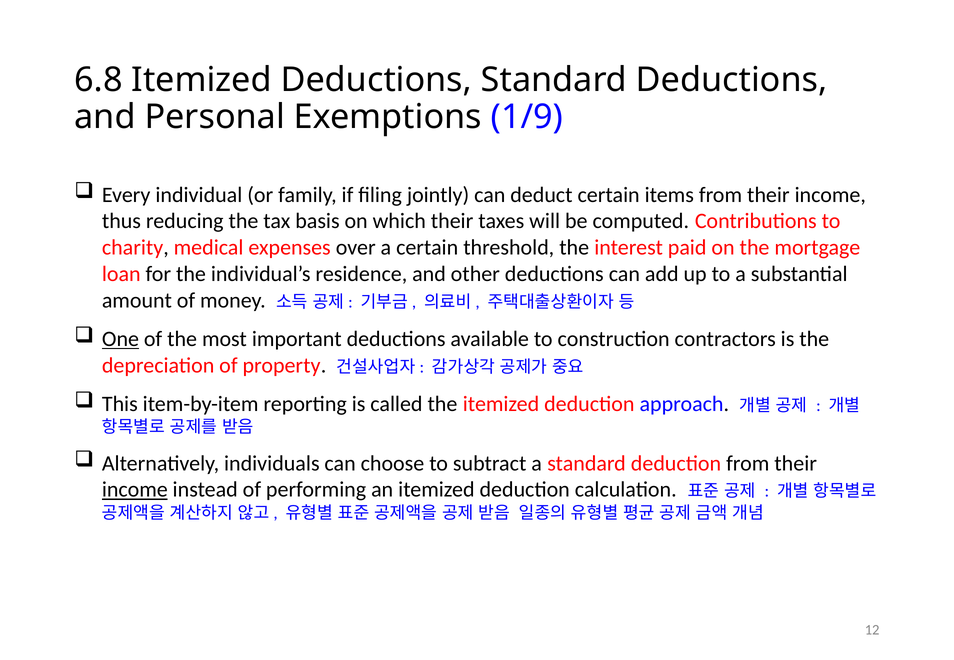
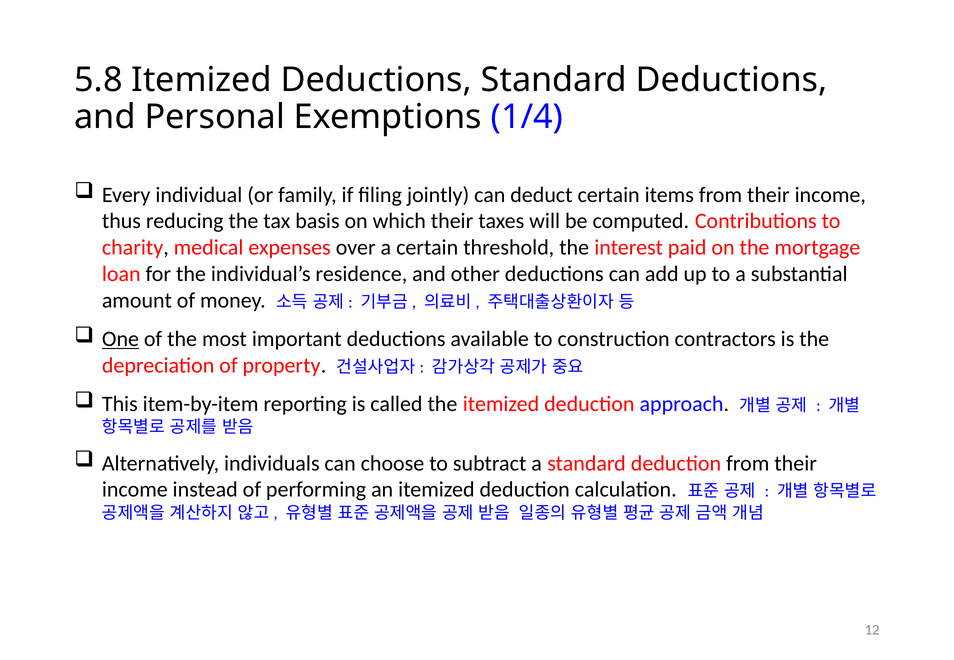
6.8: 6.8 -> 5.8 (99, 80)
1/9: 1/9 -> 1/4 (527, 117)
income underline: present -> none (135, 490)
